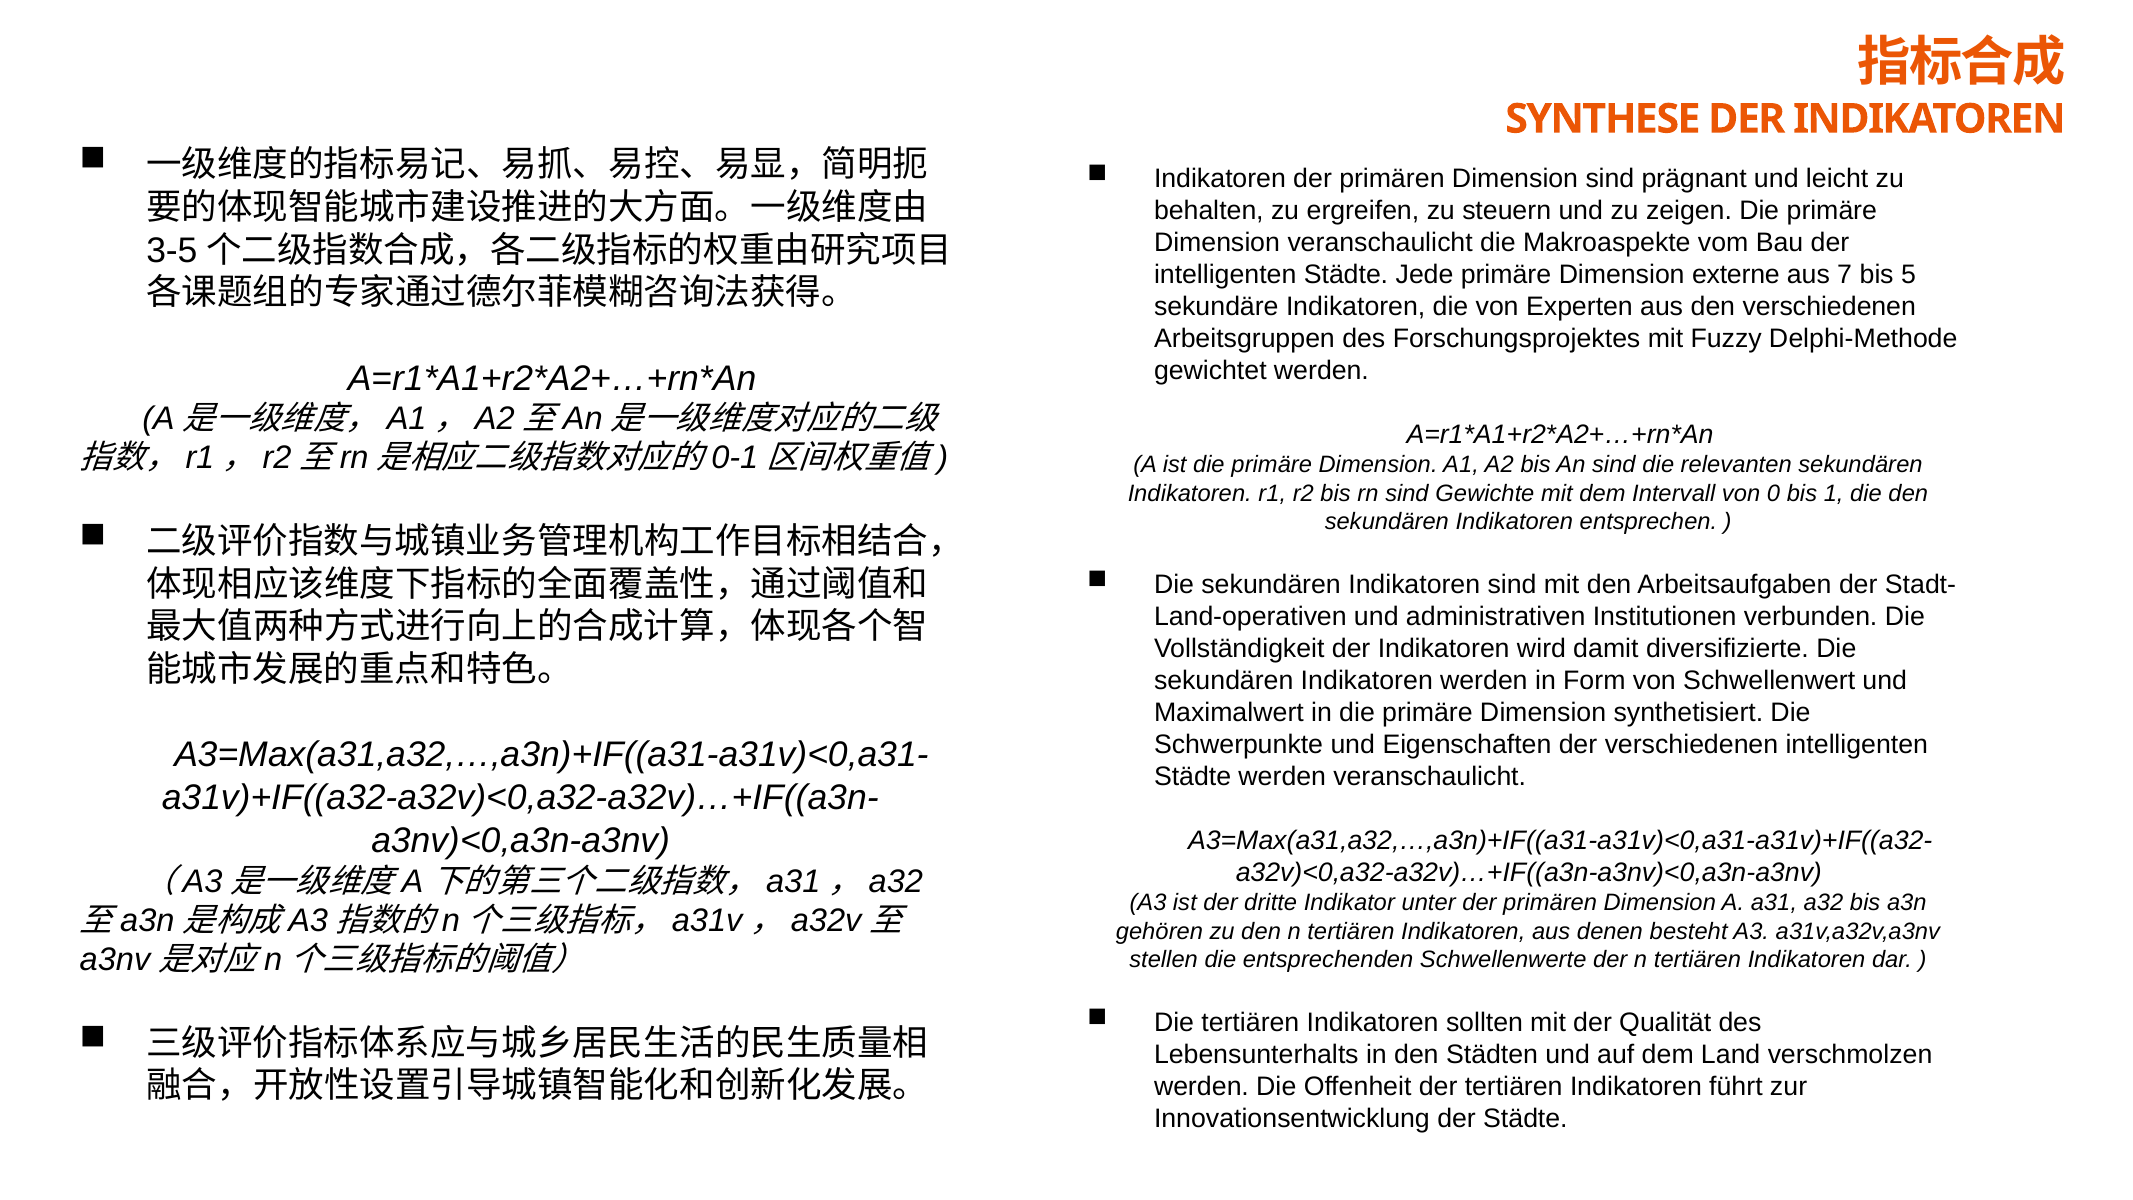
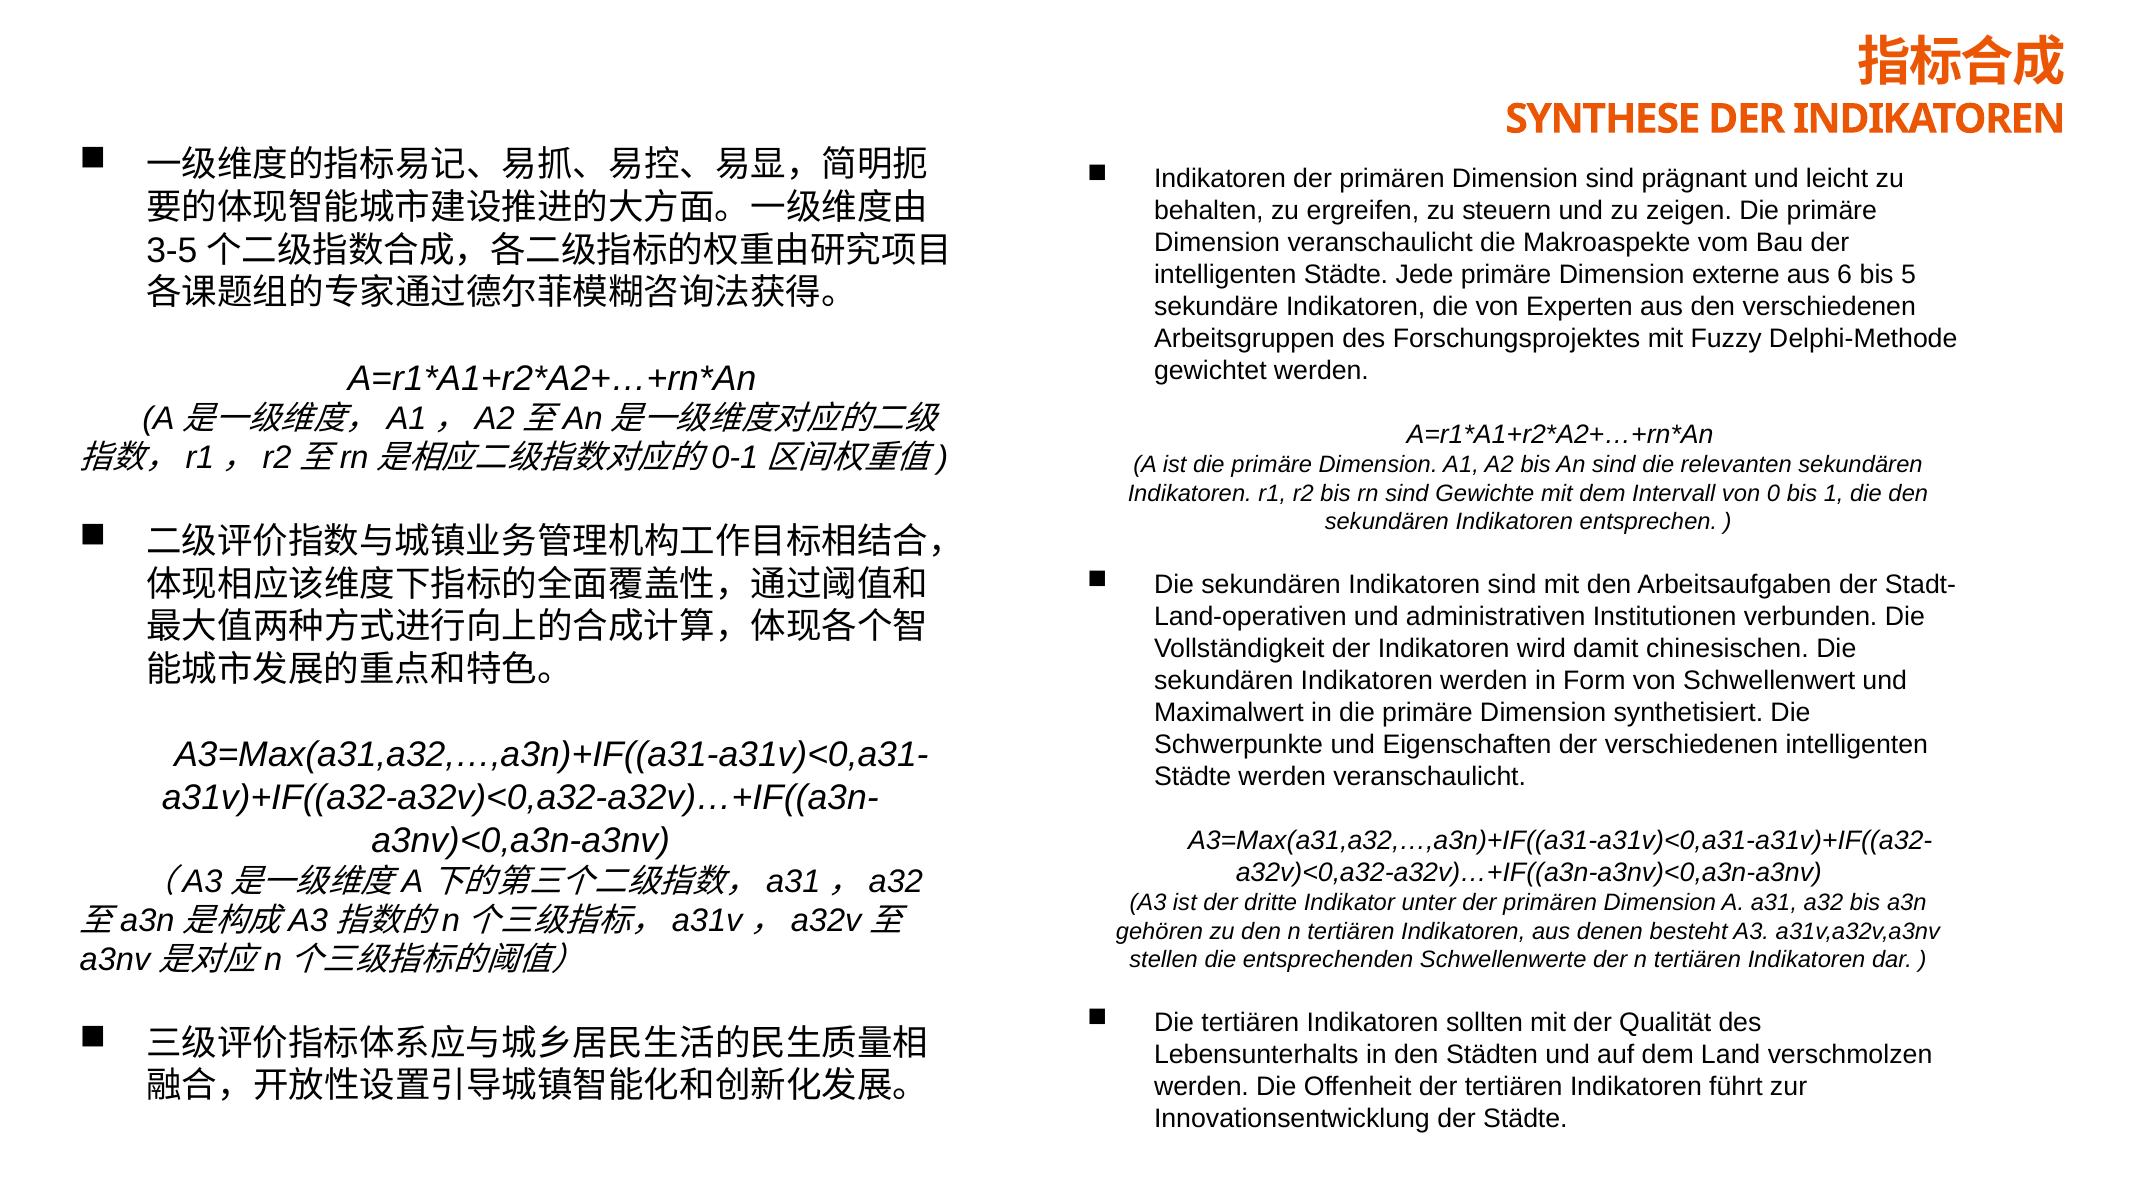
7: 7 -> 6 (1845, 275)
diversifizierte: diversifizierte -> chinesischen (1727, 648)
